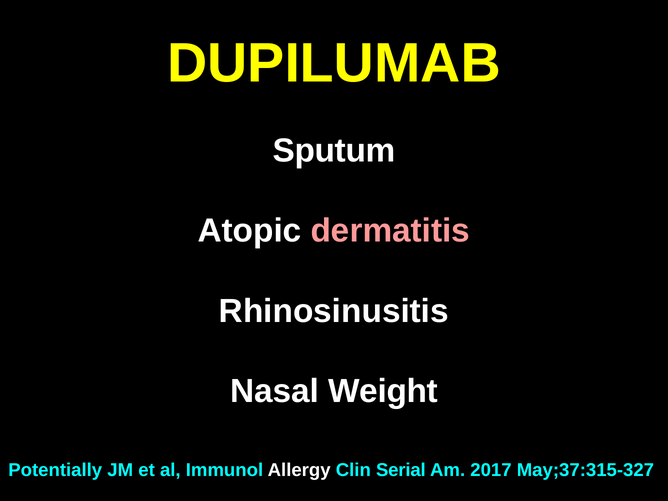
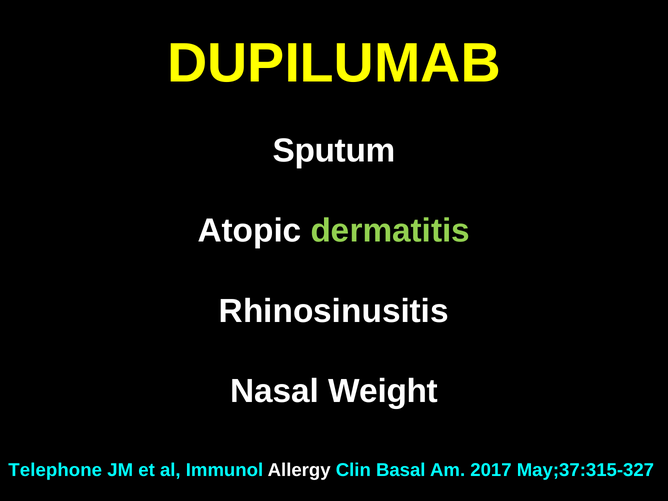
dermatitis colour: pink -> light green (390, 231)
Potentially: Potentially -> Telephone (55, 470)
Serial: Serial -> Basal (401, 470)
